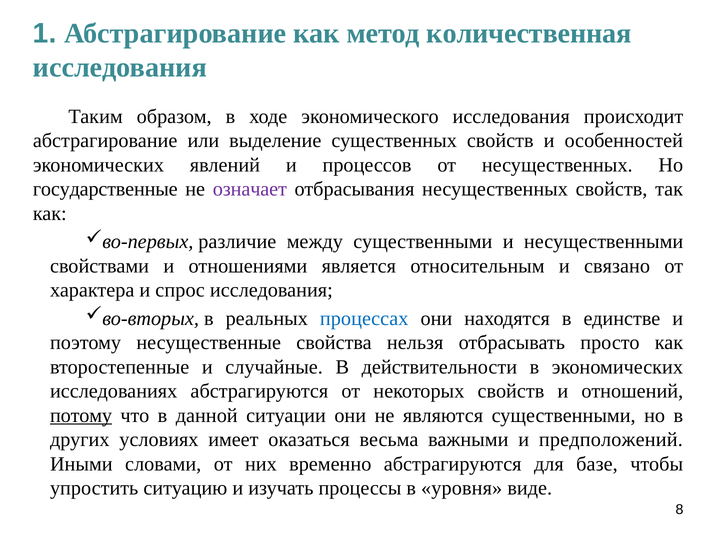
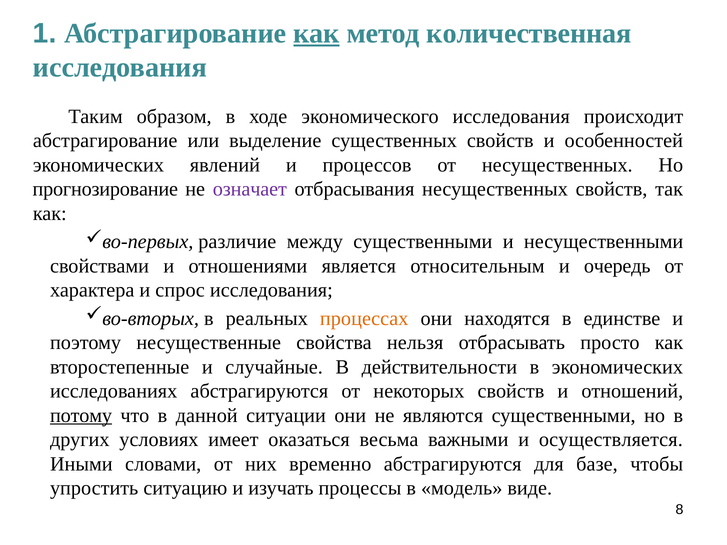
как underline: none -> present (317, 33)
государственные: государственные -> прогнозирование (105, 189)
связано: связано -> очередь (617, 266)
процессах colour: blue -> orange (364, 319)
предположений: предположений -> осуществляется (611, 440)
уровня: уровня -> модель (462, 488)
